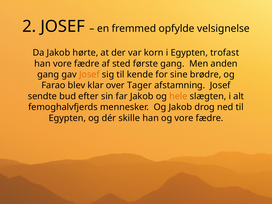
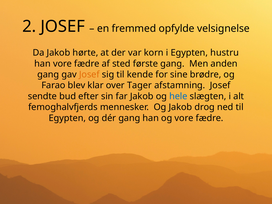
trofast: trofast -> hustru (225, 53)
hele colour: orange -> blue (178, 96)
dér skille: skille -> gang (129, 118)
